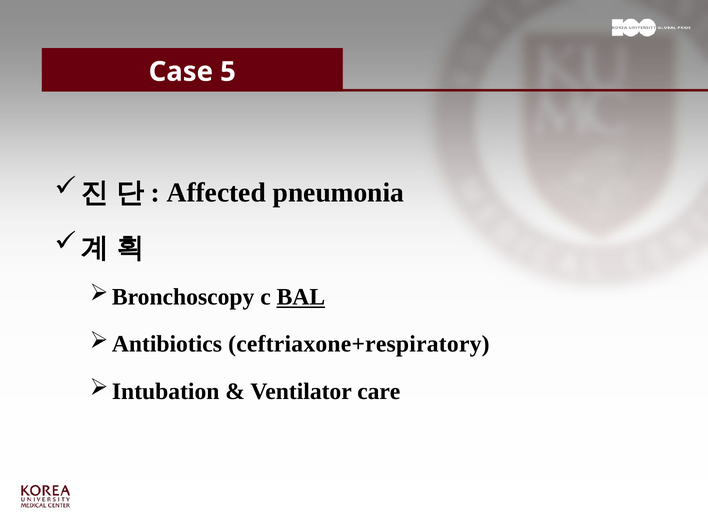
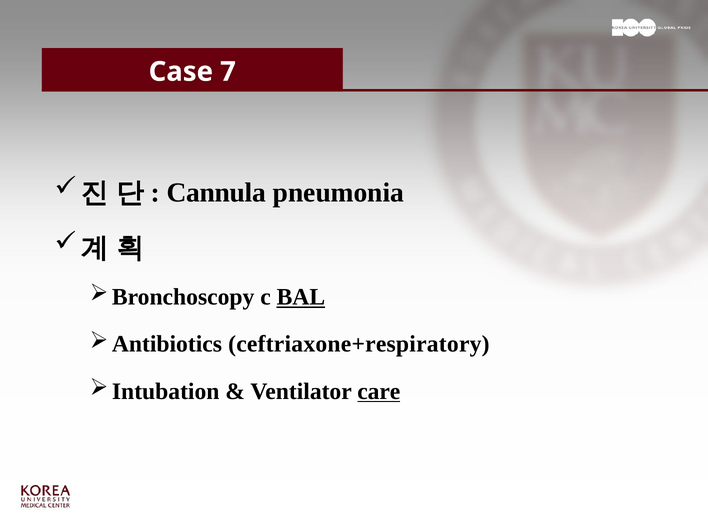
5: 5 -> 7 (228, 72)
Affected: Affected -> Cannula (216, 193)
care underline: none -> present (379, 391)
